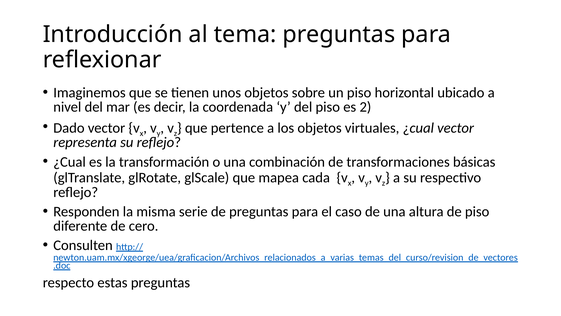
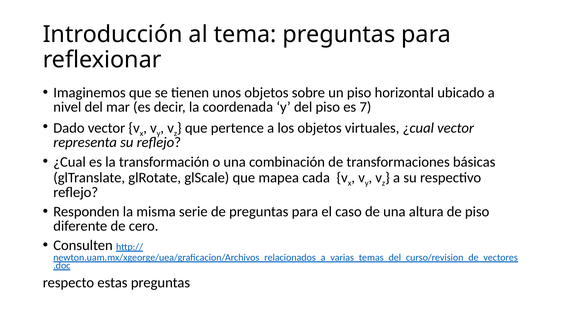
2: 2 -> 7 (365, 107)
